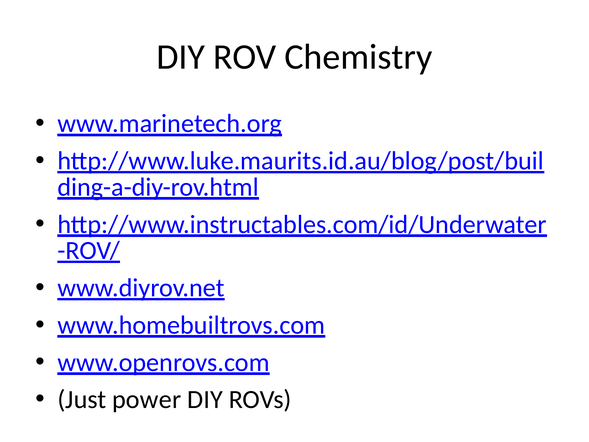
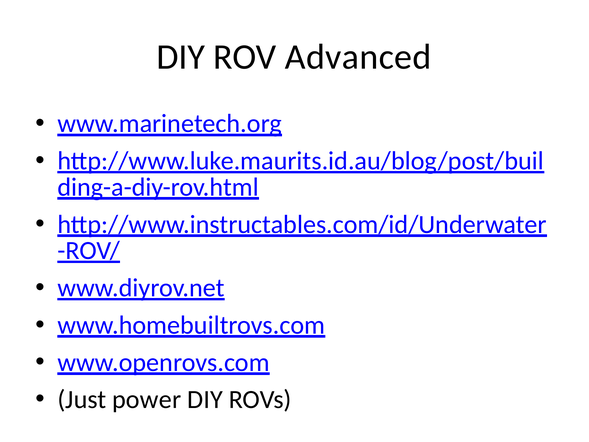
Chemistry: Chemistry -> Advanced (358, 57)
